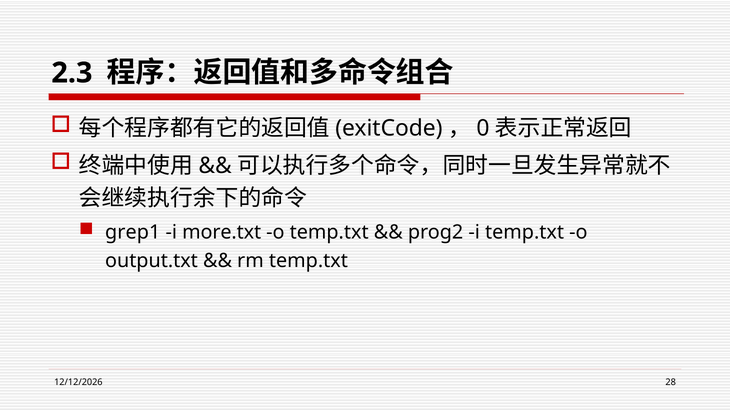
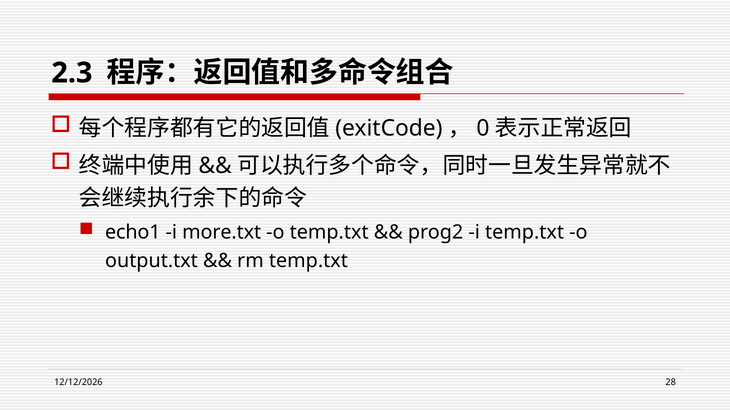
grep1: grep1 -> echo1 (133, 233)
